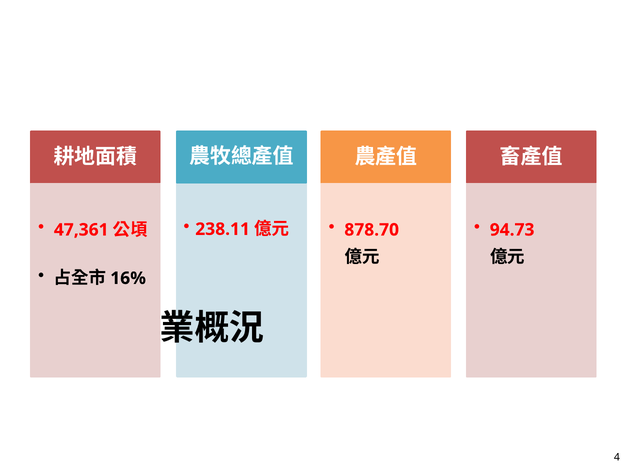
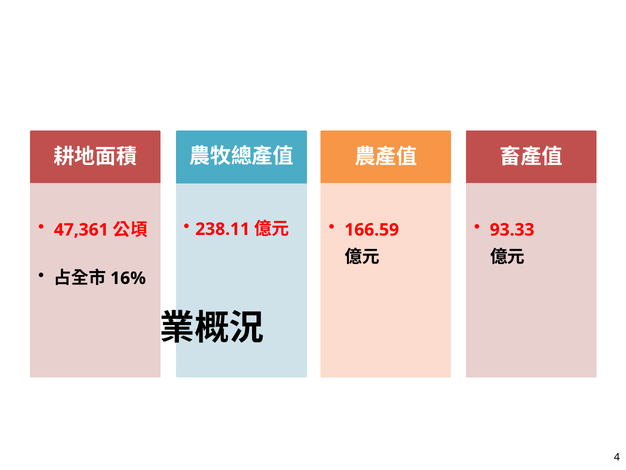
878.70: 878.70 -> 166.59 (372, 230)
94.73: 94.73 -> 93.33 (512, 230)
